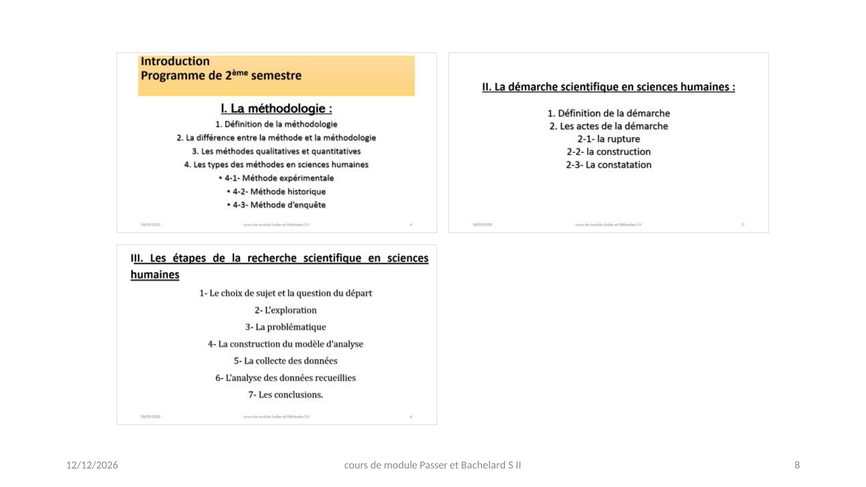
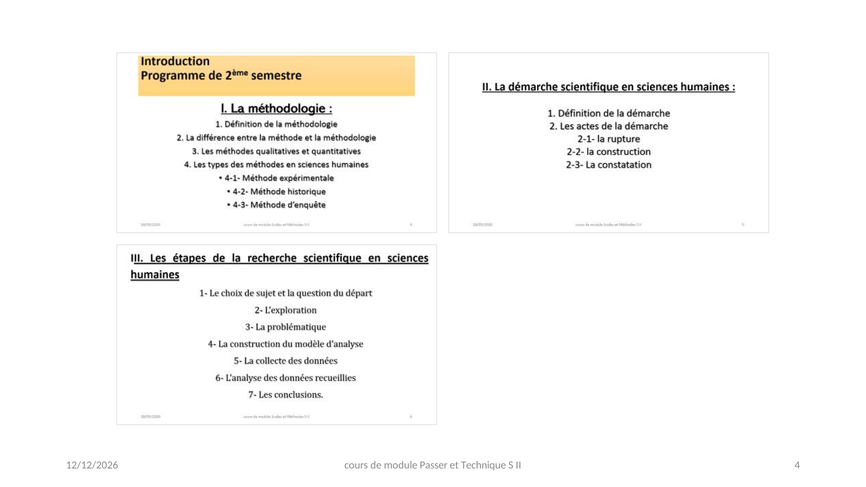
Bachelard: Bachelard -> Technique (484, 465)
8: 8 -> 4 (797, 465)
